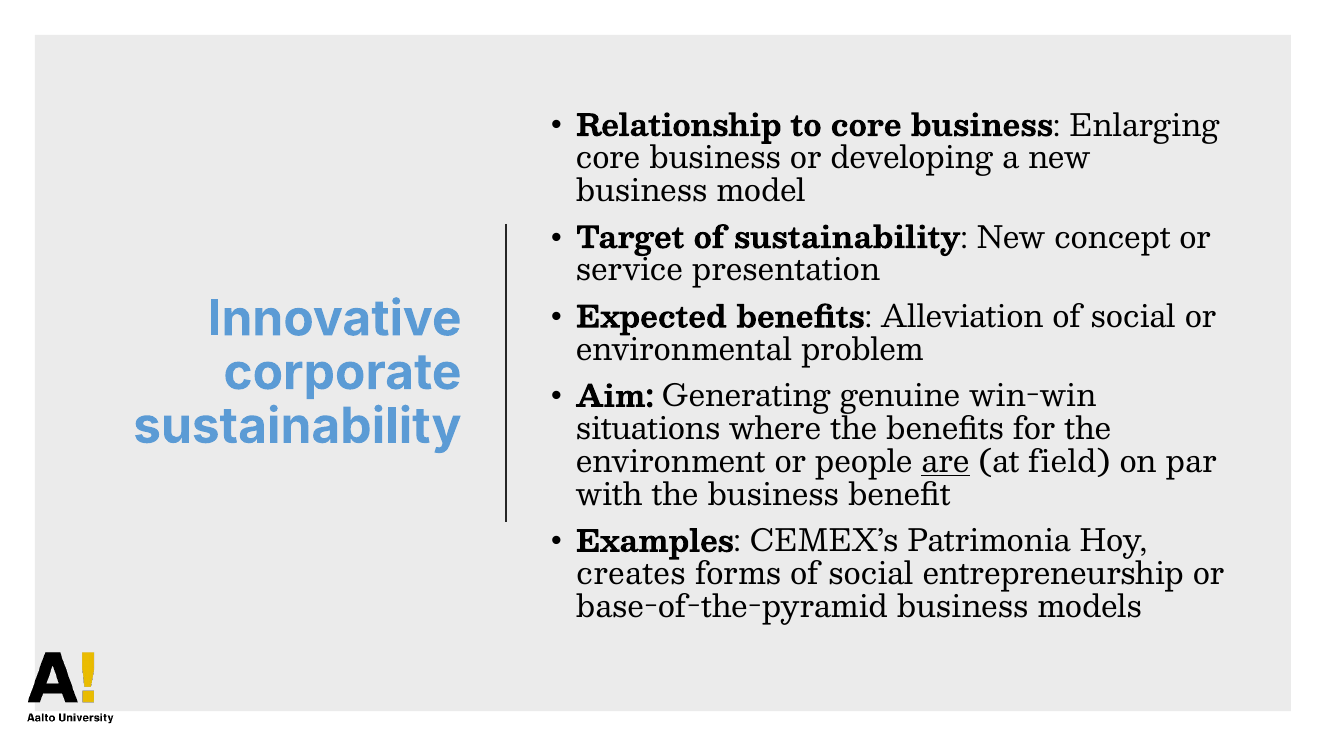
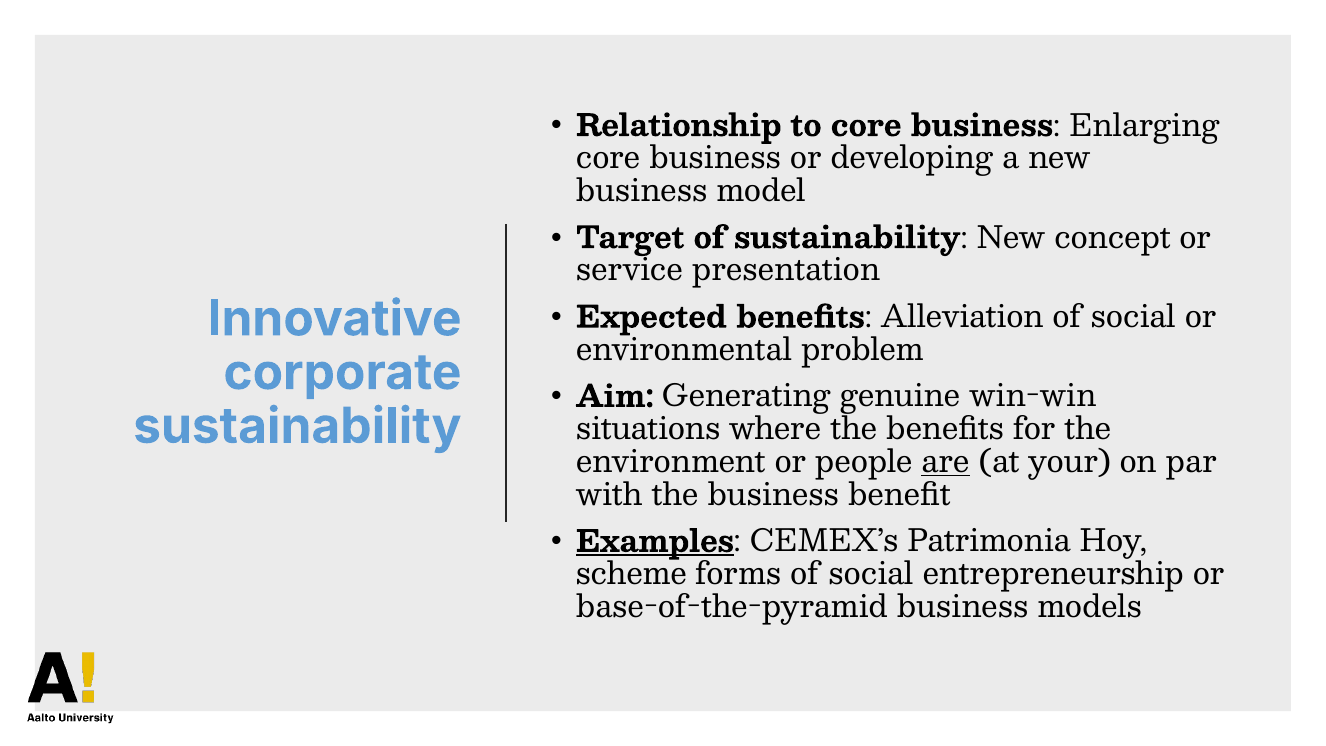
field: field -> your (1070, 462)
Examples underline: none -> present (655, 542)
creates: creates -> scheme (631, 574)
